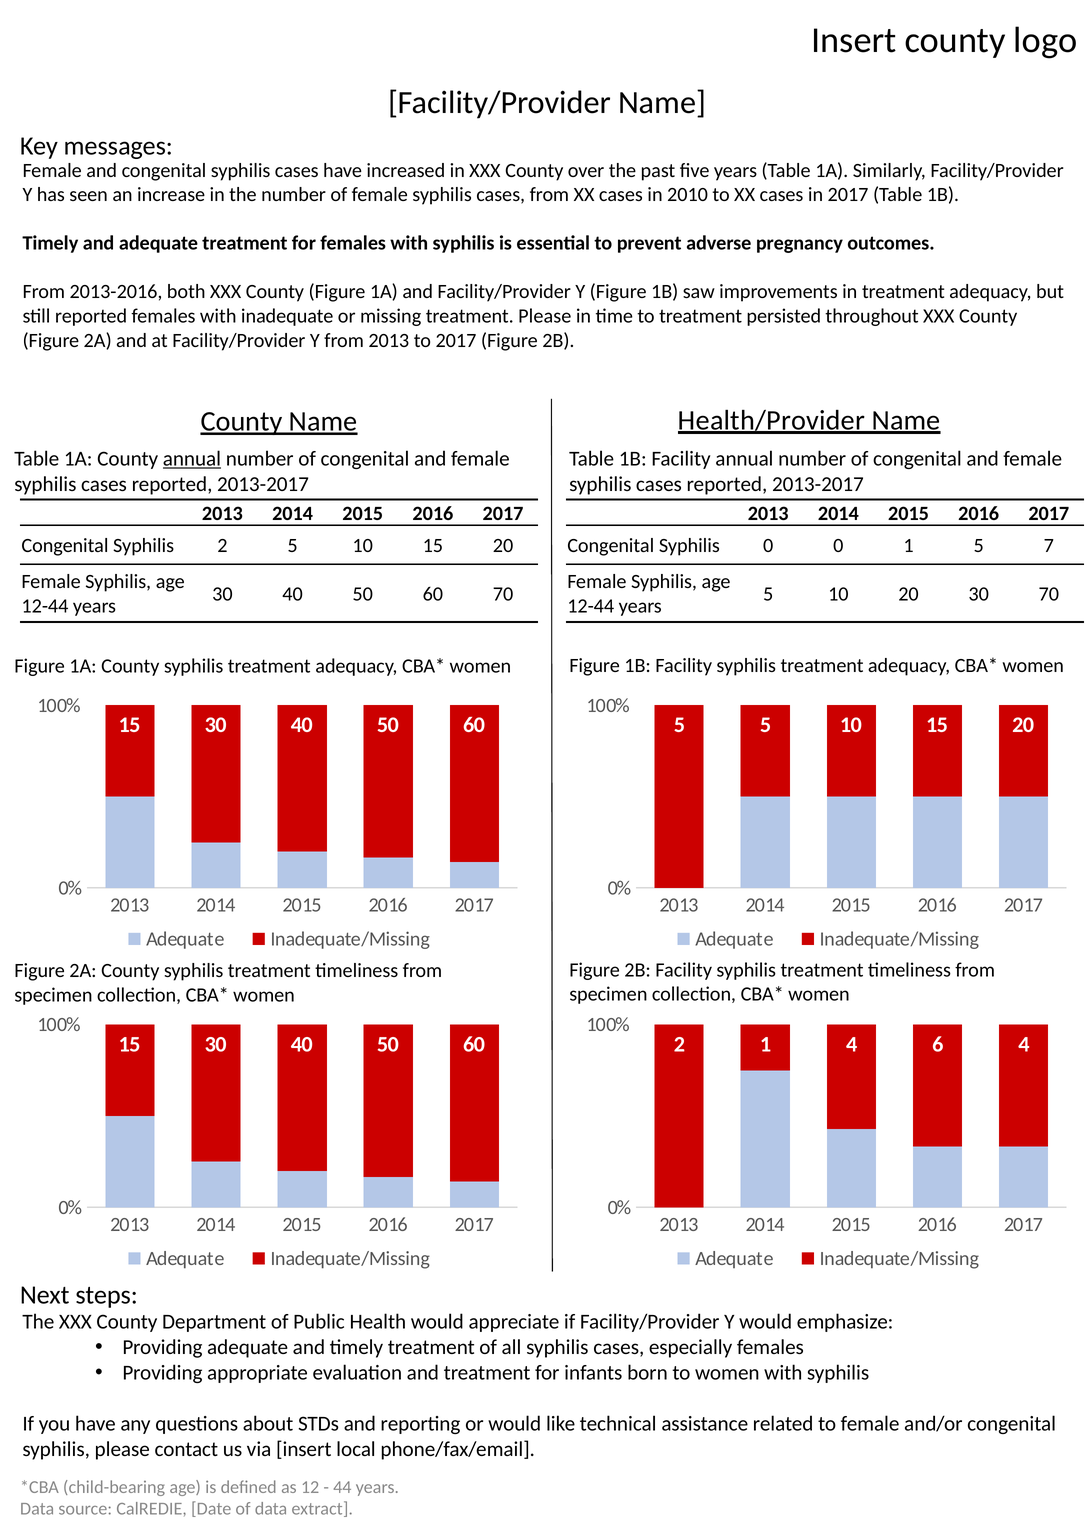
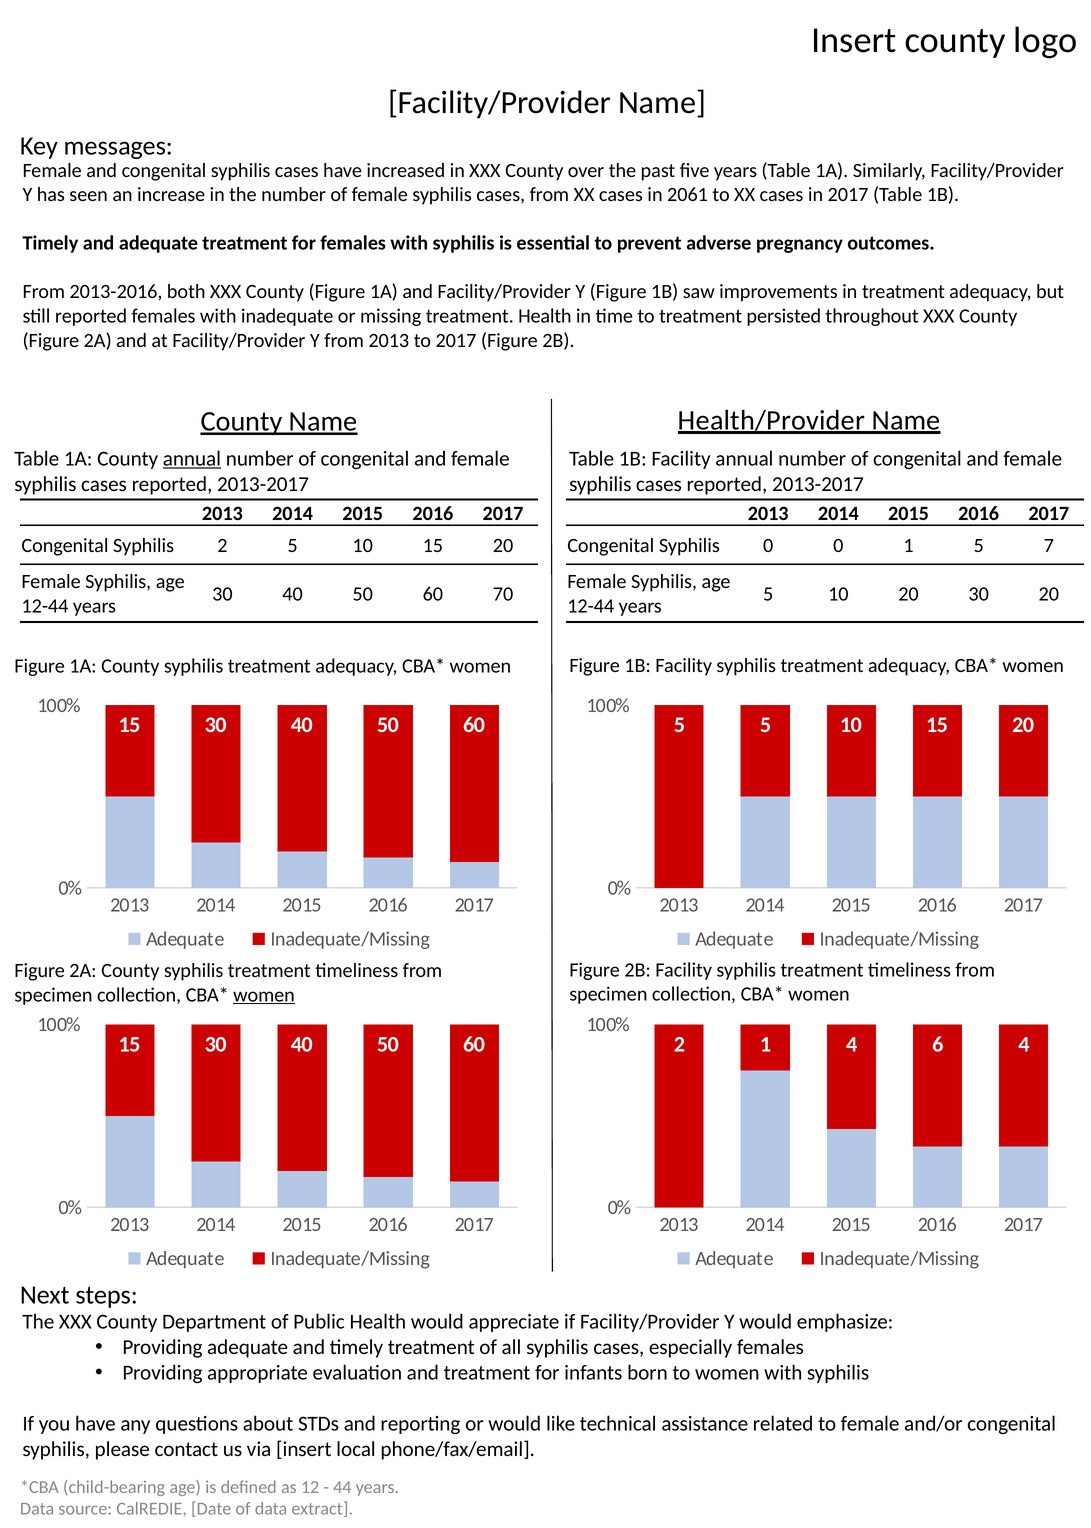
2010: 2010 -> 2061 (688, 195)
treatment Please: Please -> Health (545, 316)
70: 70 -> 20 (1049, 594)
women underline: none -> present (264, 994)
